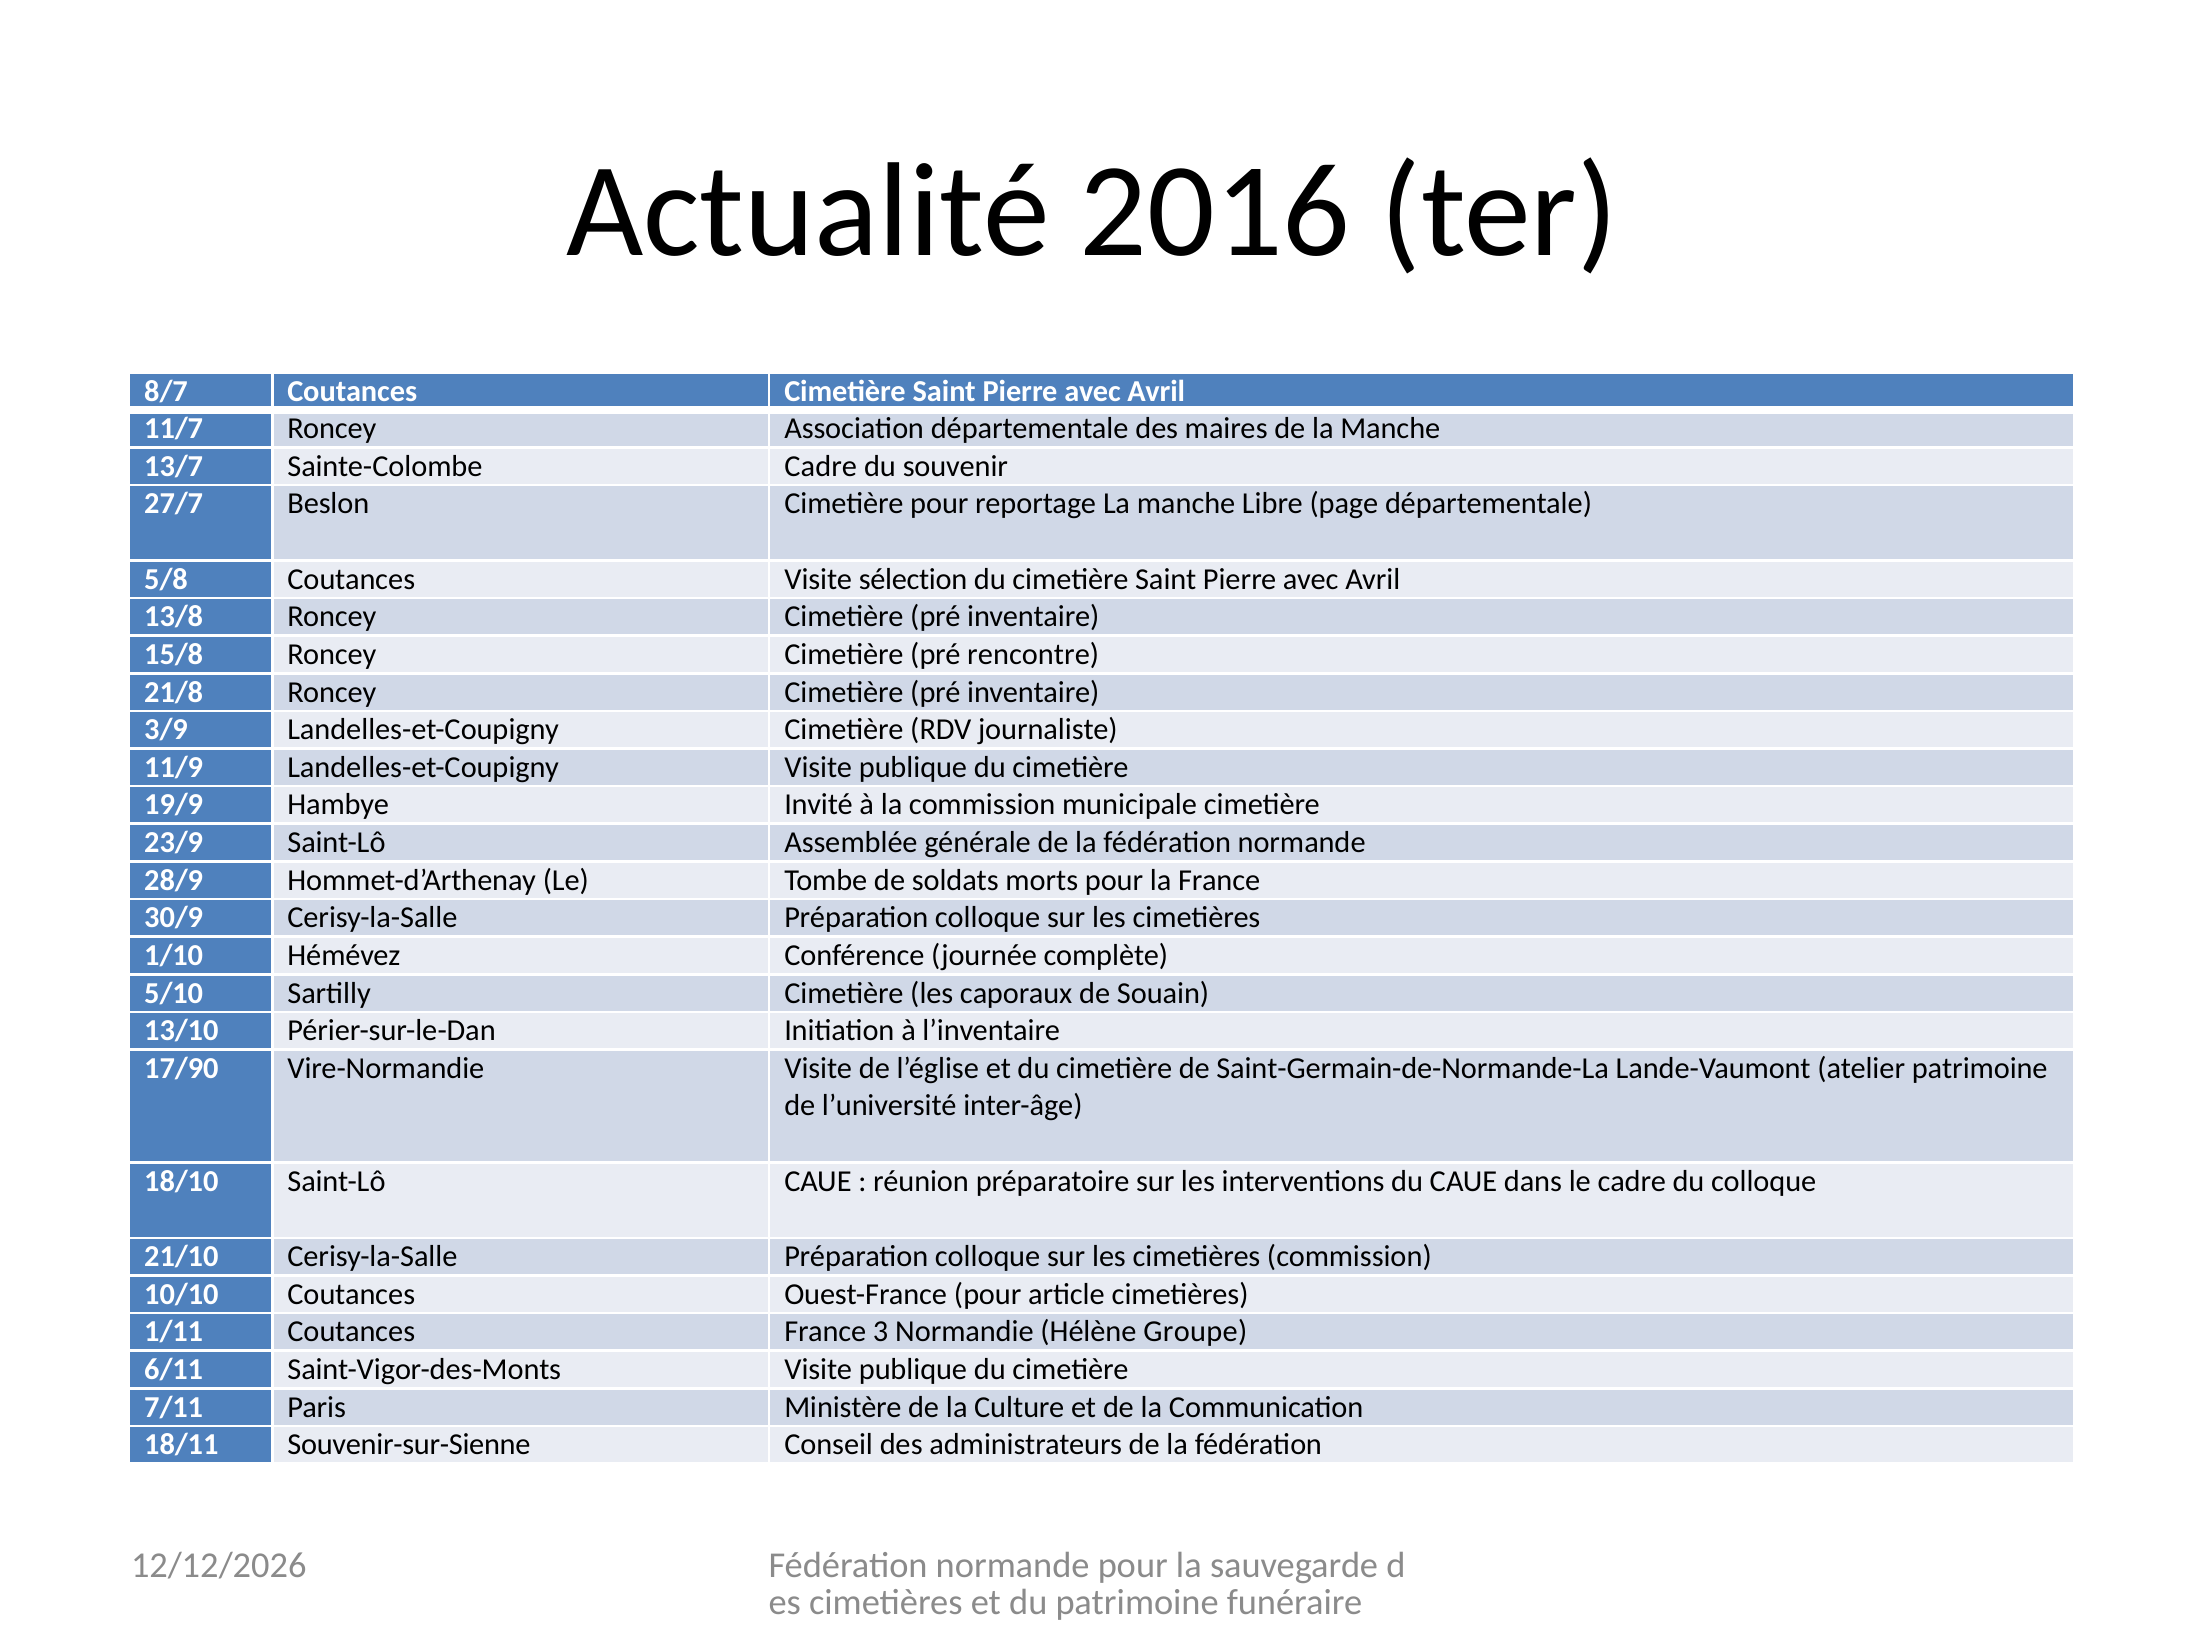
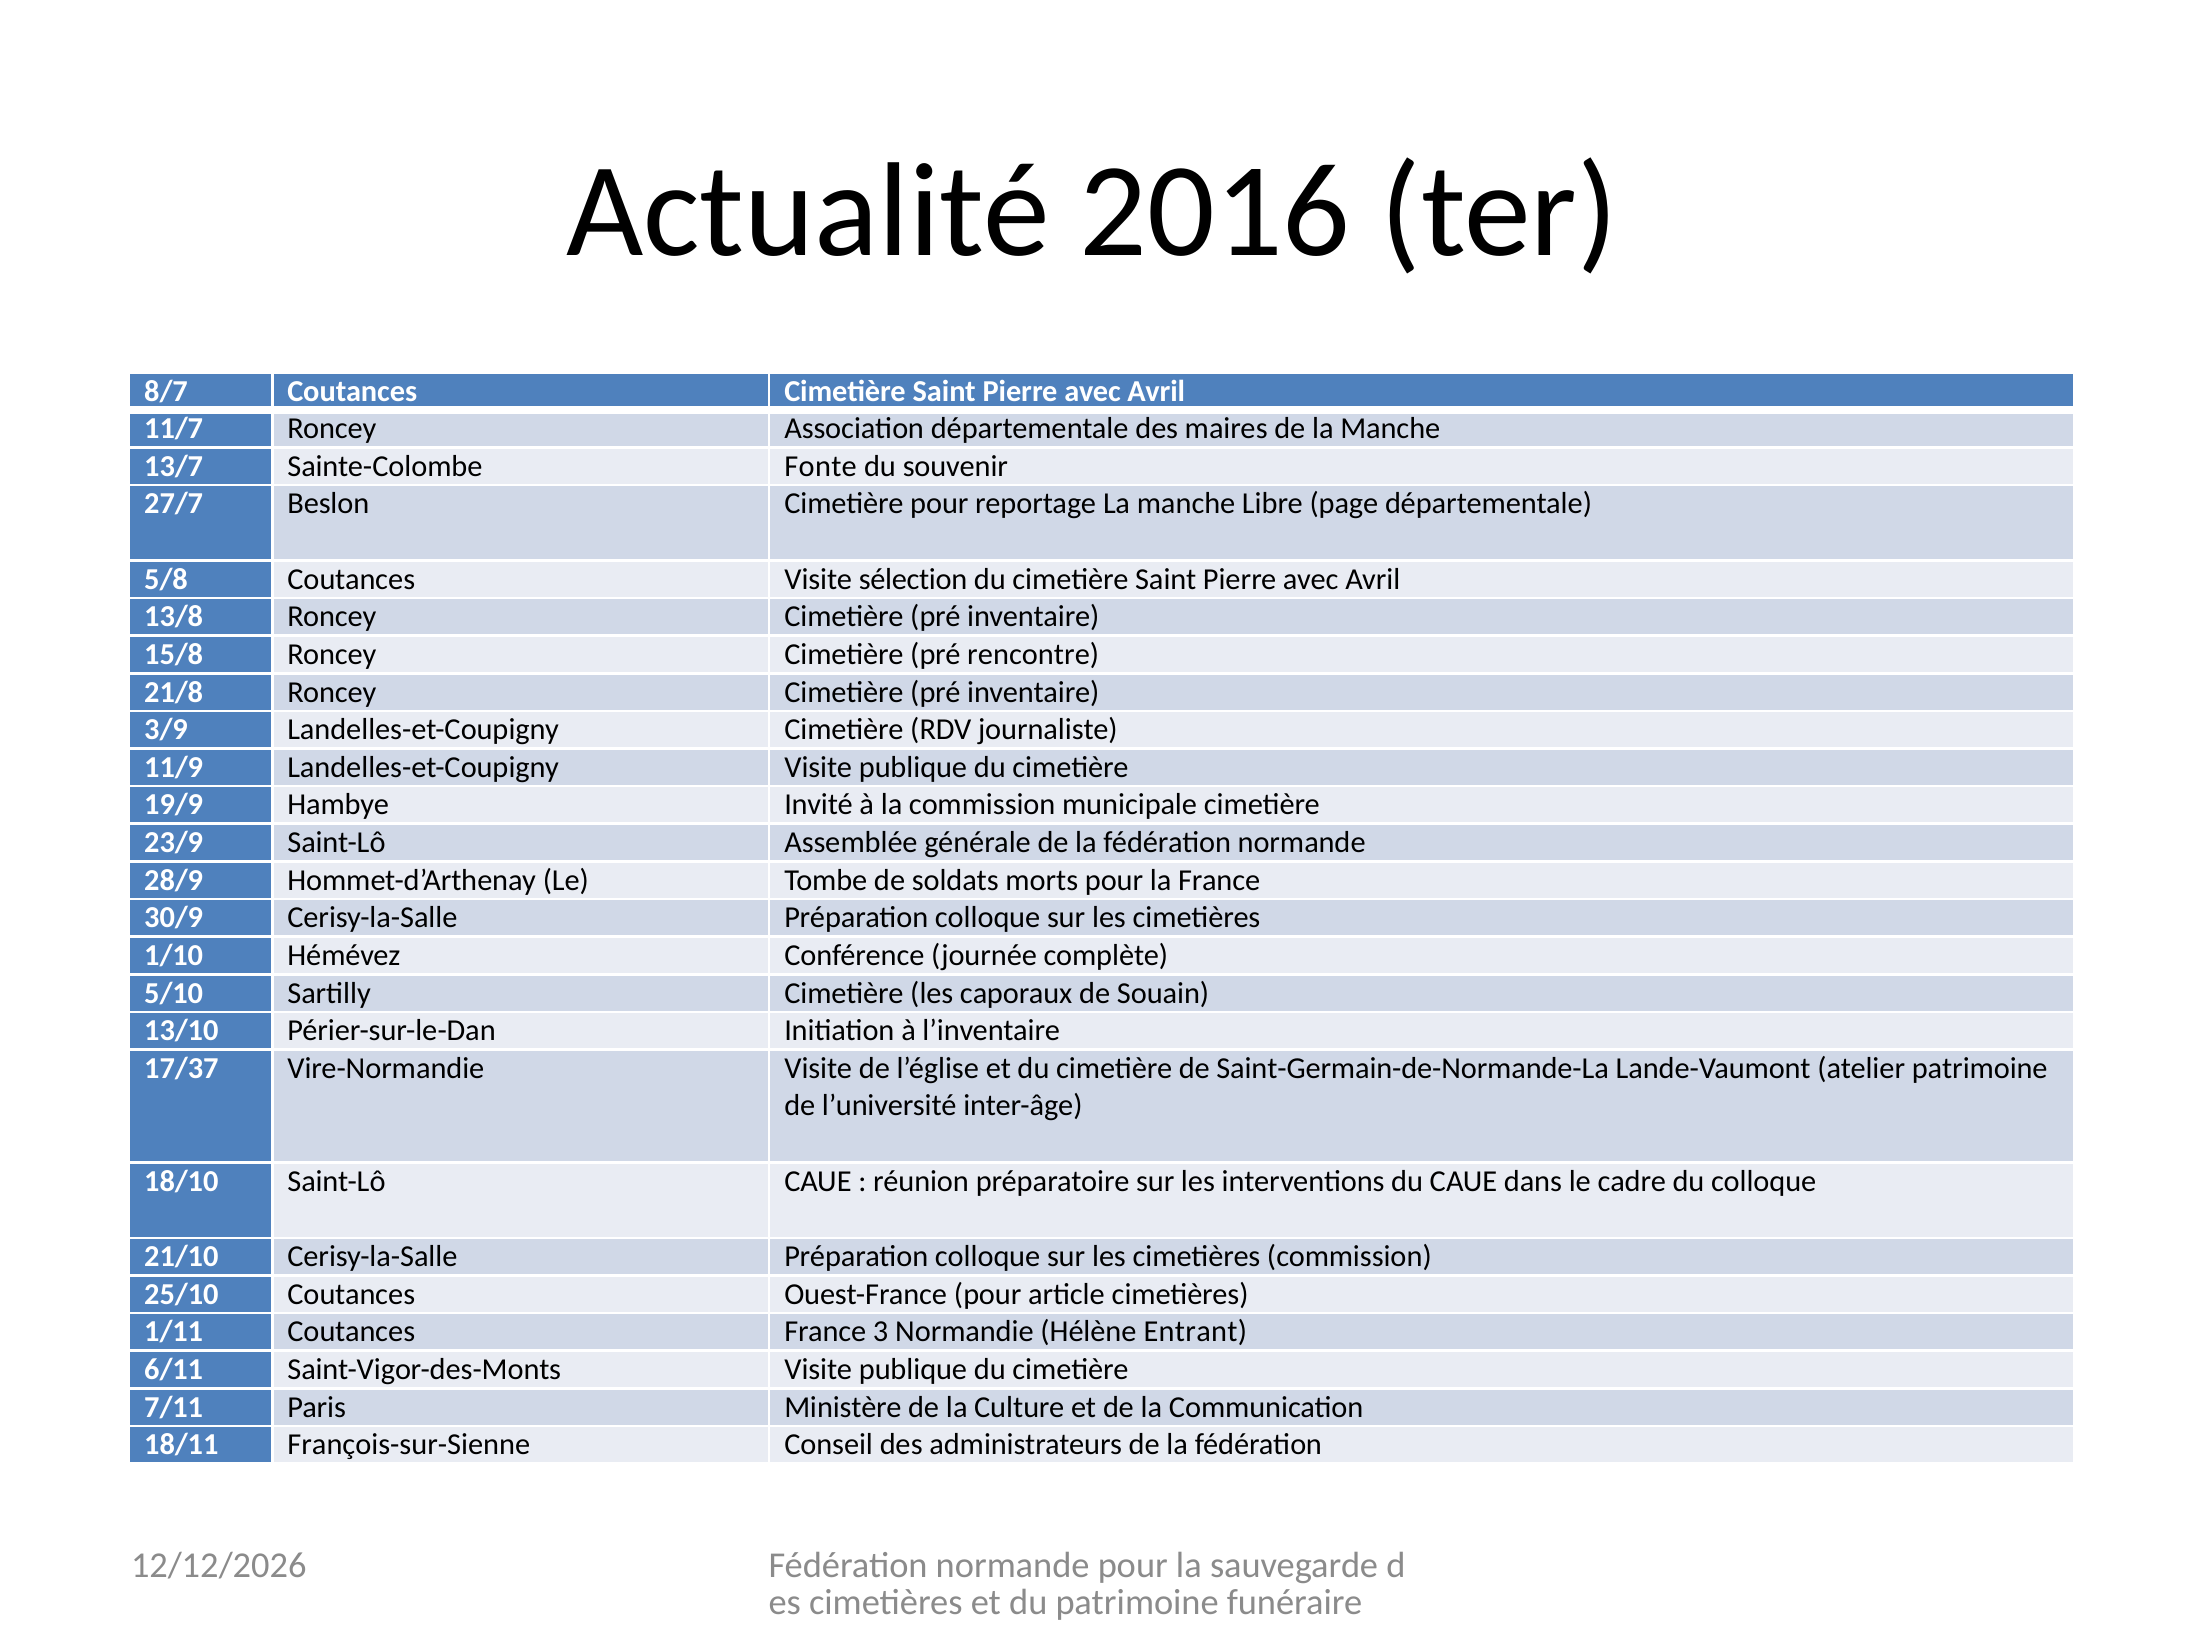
Sainte-Colombe Cadre: Cadre -> Fonte (821, 466)
17/90: 17/90 -> 17/37 (181, 1068)
10/10: 10/10 -> 25/10 (181, 1294)
Groupe: Groupe -> Entrant (1195, 1331)
Souvenir-sur-Sienne: Souvenir-sur-Sienne -> François-sur-Sienne (409, 1444)
